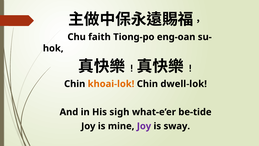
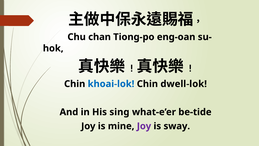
faith: faith -> chan (100, 37)
khoai-lok colour: orange -> blue (111, 84)
sigh: sigh -> sing (119, 112)
